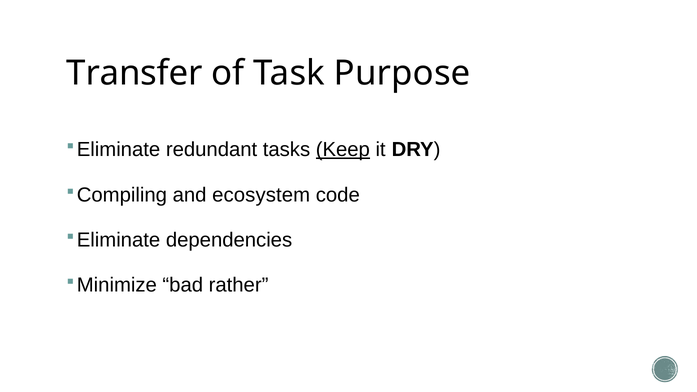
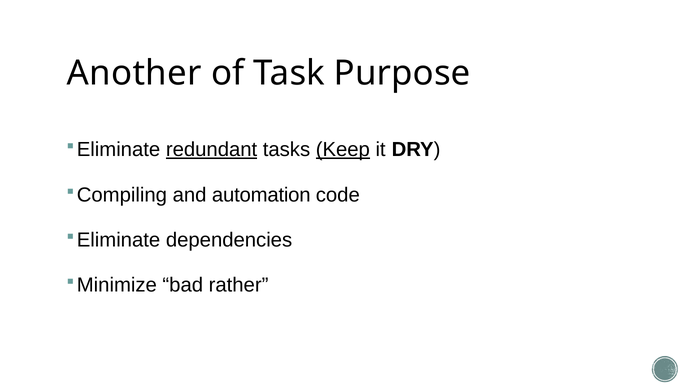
Transfer: Transfer -> Another (134, 73)
redundant underline: none -> present (212, 150)
ecosystem: ecosystem -> automation (261, 195)
